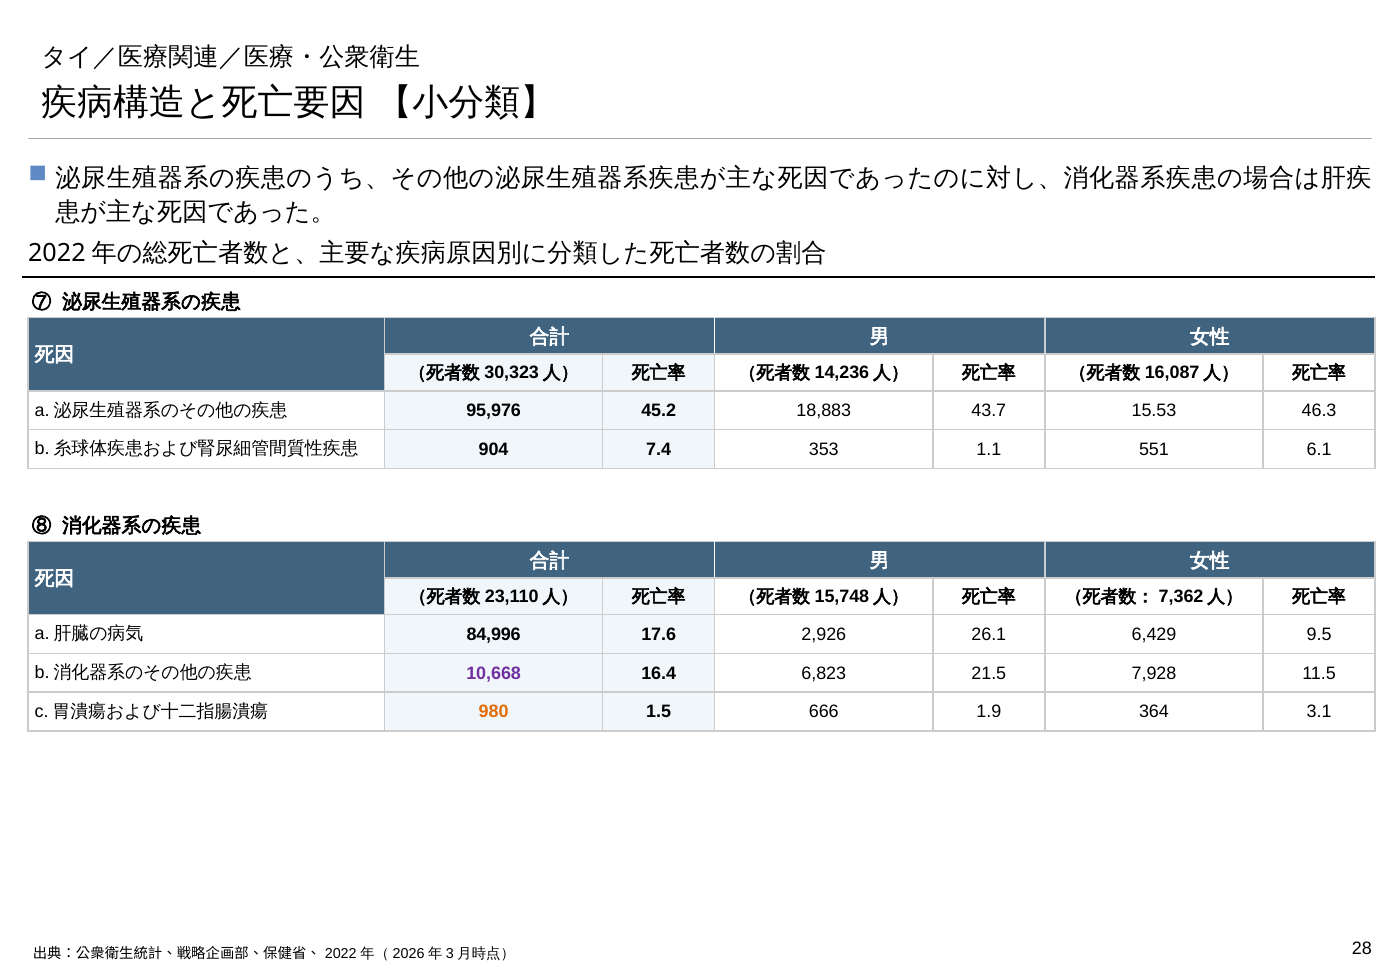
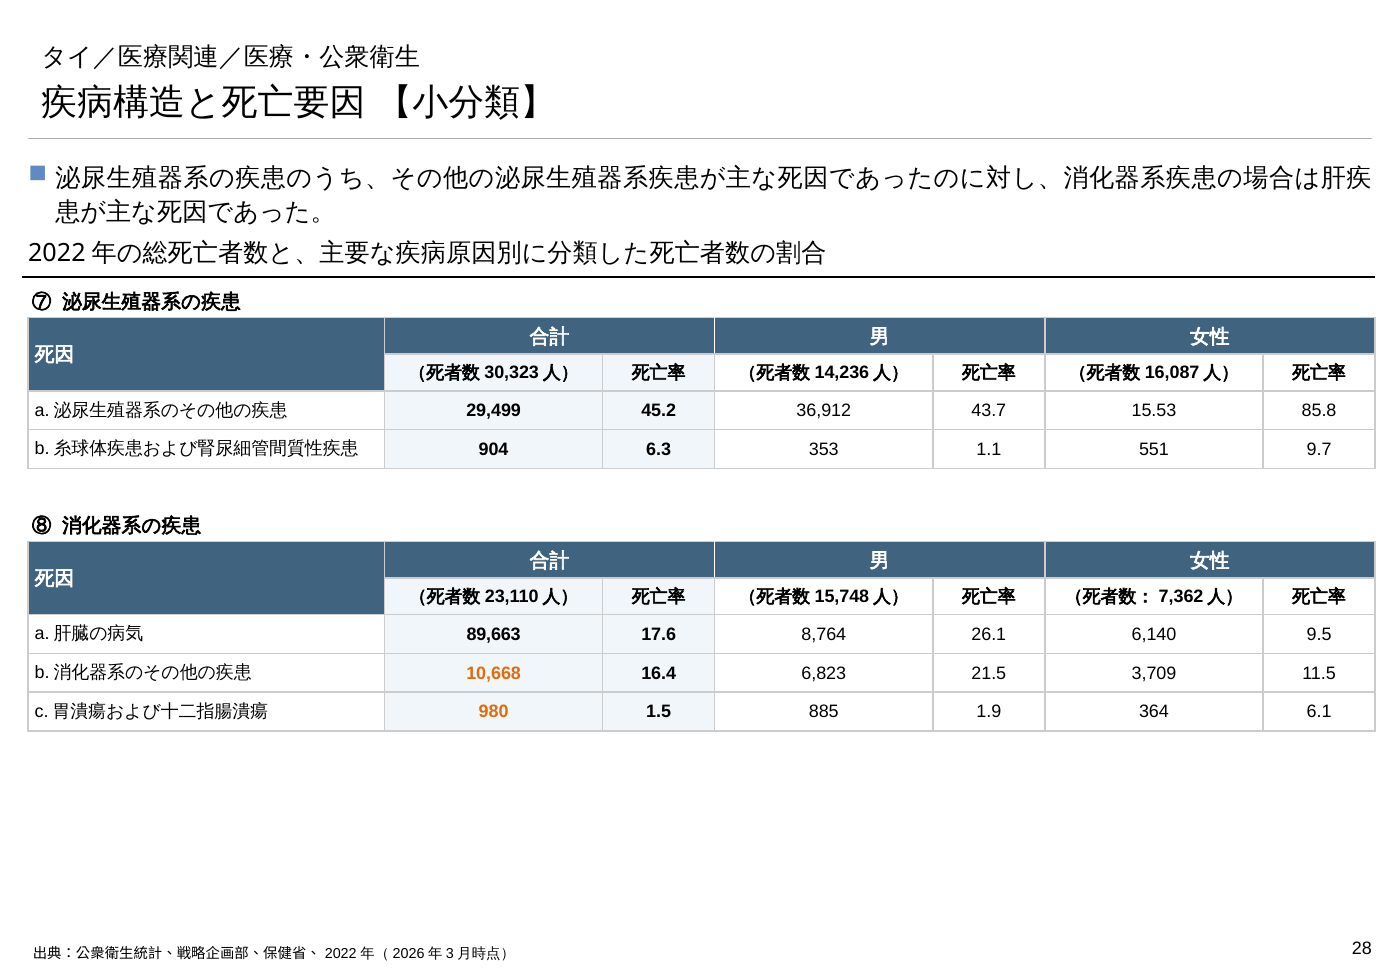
95,976: 95,976 -> 29,499 (494, 411)
18,883: 18,883 -> 36,912 (824, 411)
46.3: 46.3 -> 85.8 (1319, 411)
7.4: 7.4 -> 6.3 (659, 449)
6.1: 6.1 -> 9.7 (1319, 449)
84,996: 84,996 -> 89,663 (494, 634)
2,926: 2,926 -> 8,764 (824, 634)
6,429: 6,429 -> 6,140 (1154, 634)
10,668 colour: purple -> orange (494, 673)
7,928: 7,928 -> 3,709 (1154, 673)
666: 666 -> 885 (824, 712)
3.1: 3.1 -> 6.1 (1319, 712)
